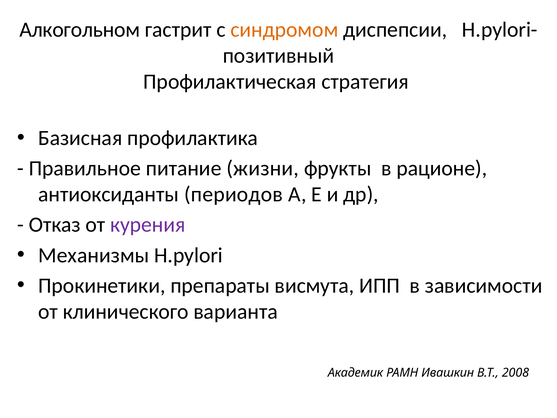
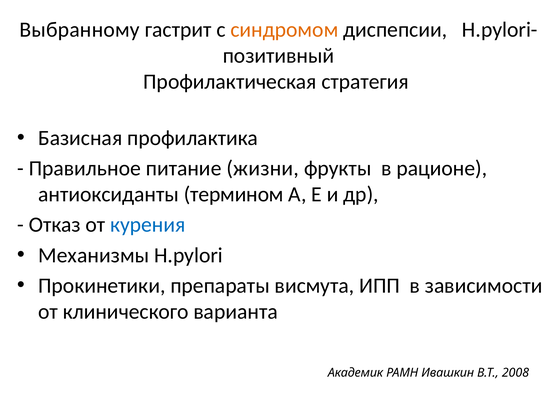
Алкогольном: Алкогольном -> Выбранному (80, 30)
периодов: периодов -> термином (234, 194)
курения colour: purple -> blue (148, 225)
